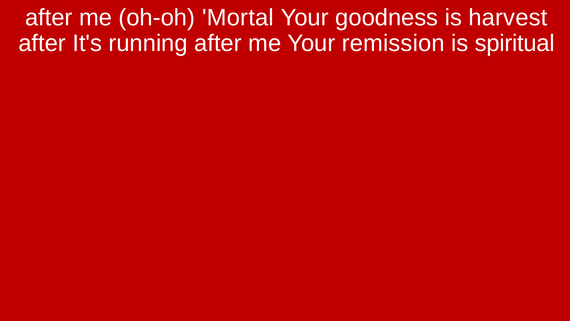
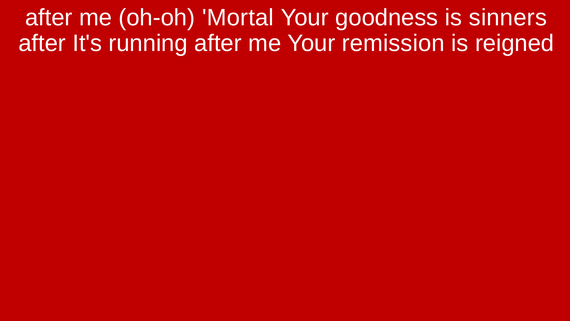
harvest: harvest -> sinners (508, 18)
spiritual: spiritual -> reigned (515, 43)
